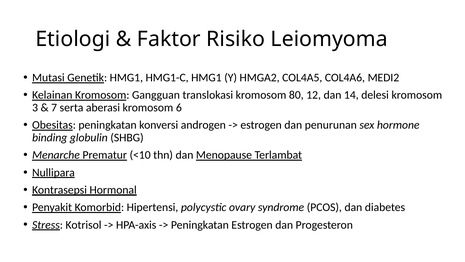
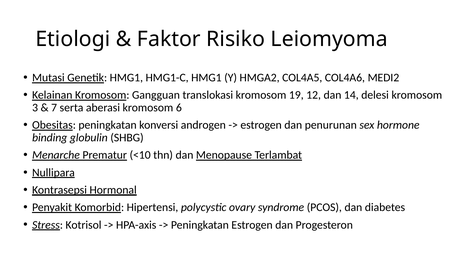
80: 80 -> 19 (296, 95)
